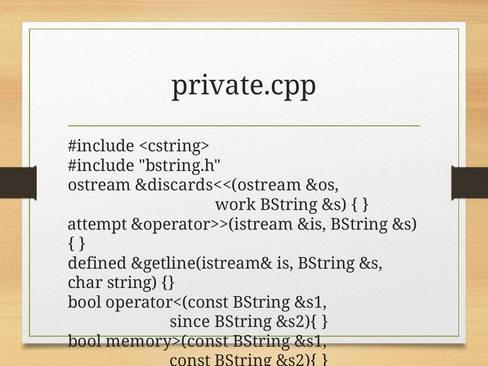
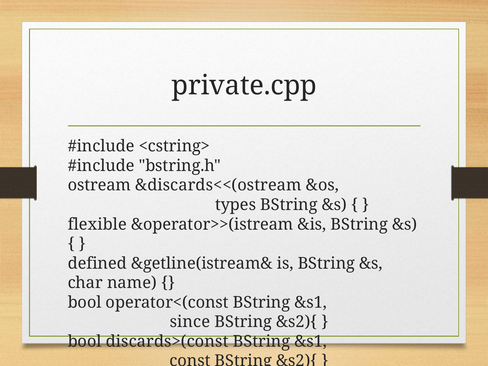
work: work -> types (236, 205)
attempt: attempt -> flexible (97, 224)
string: string -> name (132, 283)
memory>(const: memory>(const -> discards>(const (167, 341)
